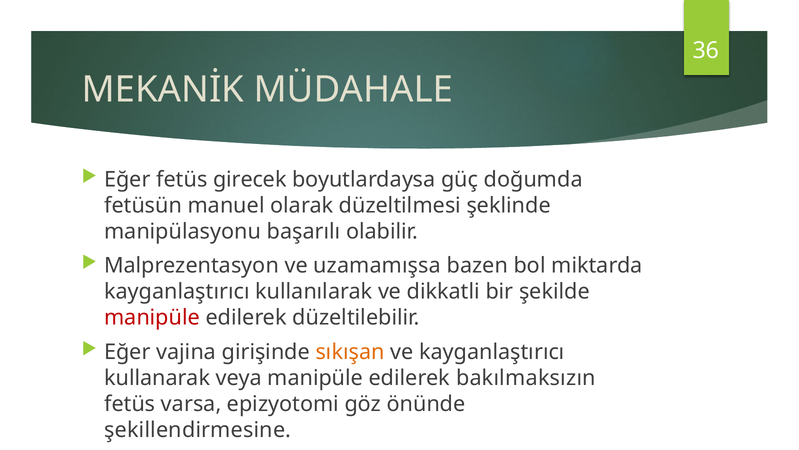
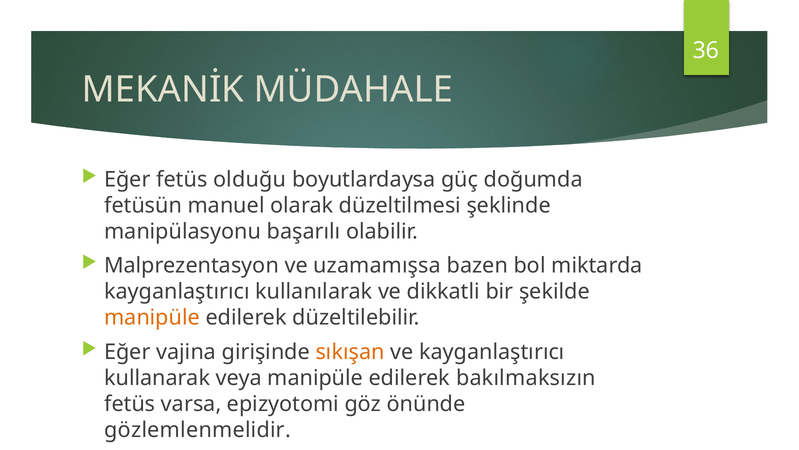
girecek: girecek -> olduğu (250, 179)
manipüle colour: red -> orange (152, 317)
şekillendirmesine: şekillendirmesine -> gözlemlenmelidir (198, 429)
